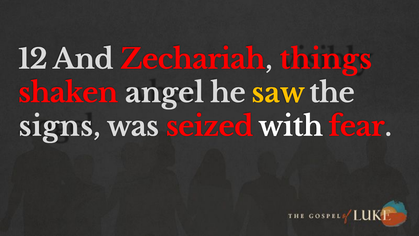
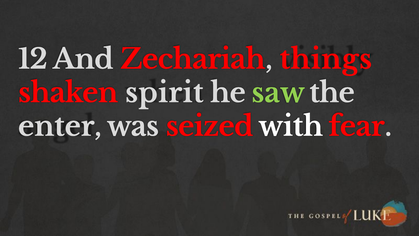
angel: angel -> spirit (164, 93)
saw colour: yellow -> light green (278, 93)
signs: signs -> enter (60, 126)
